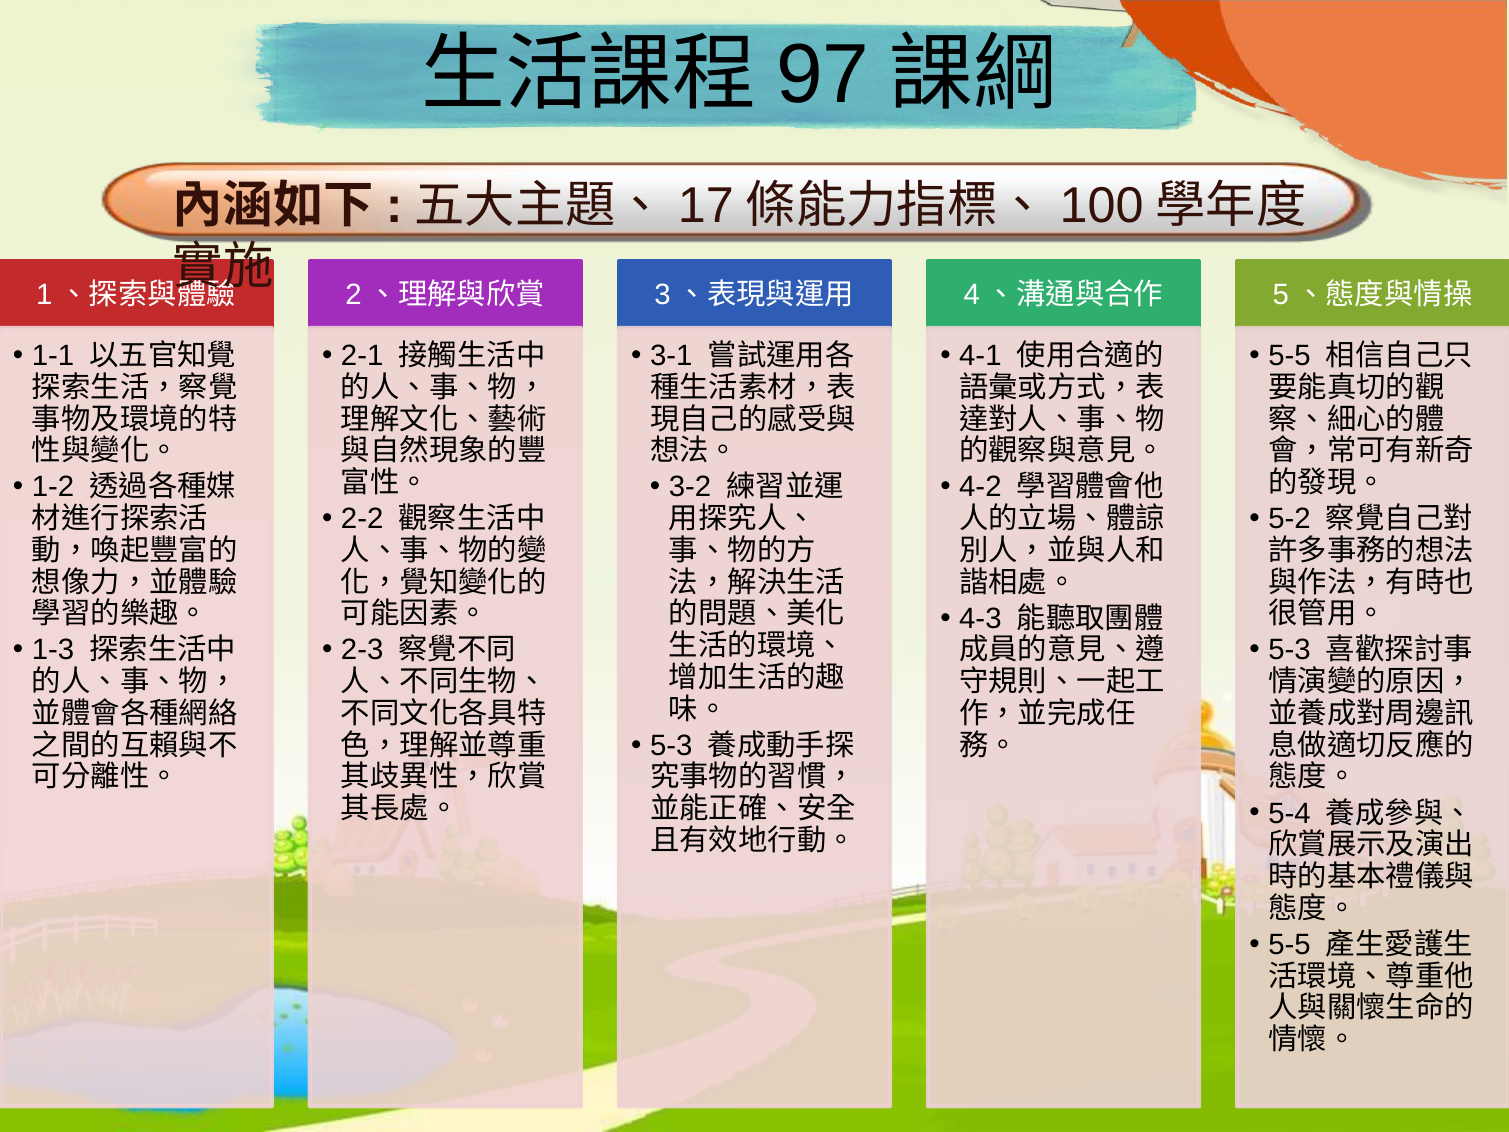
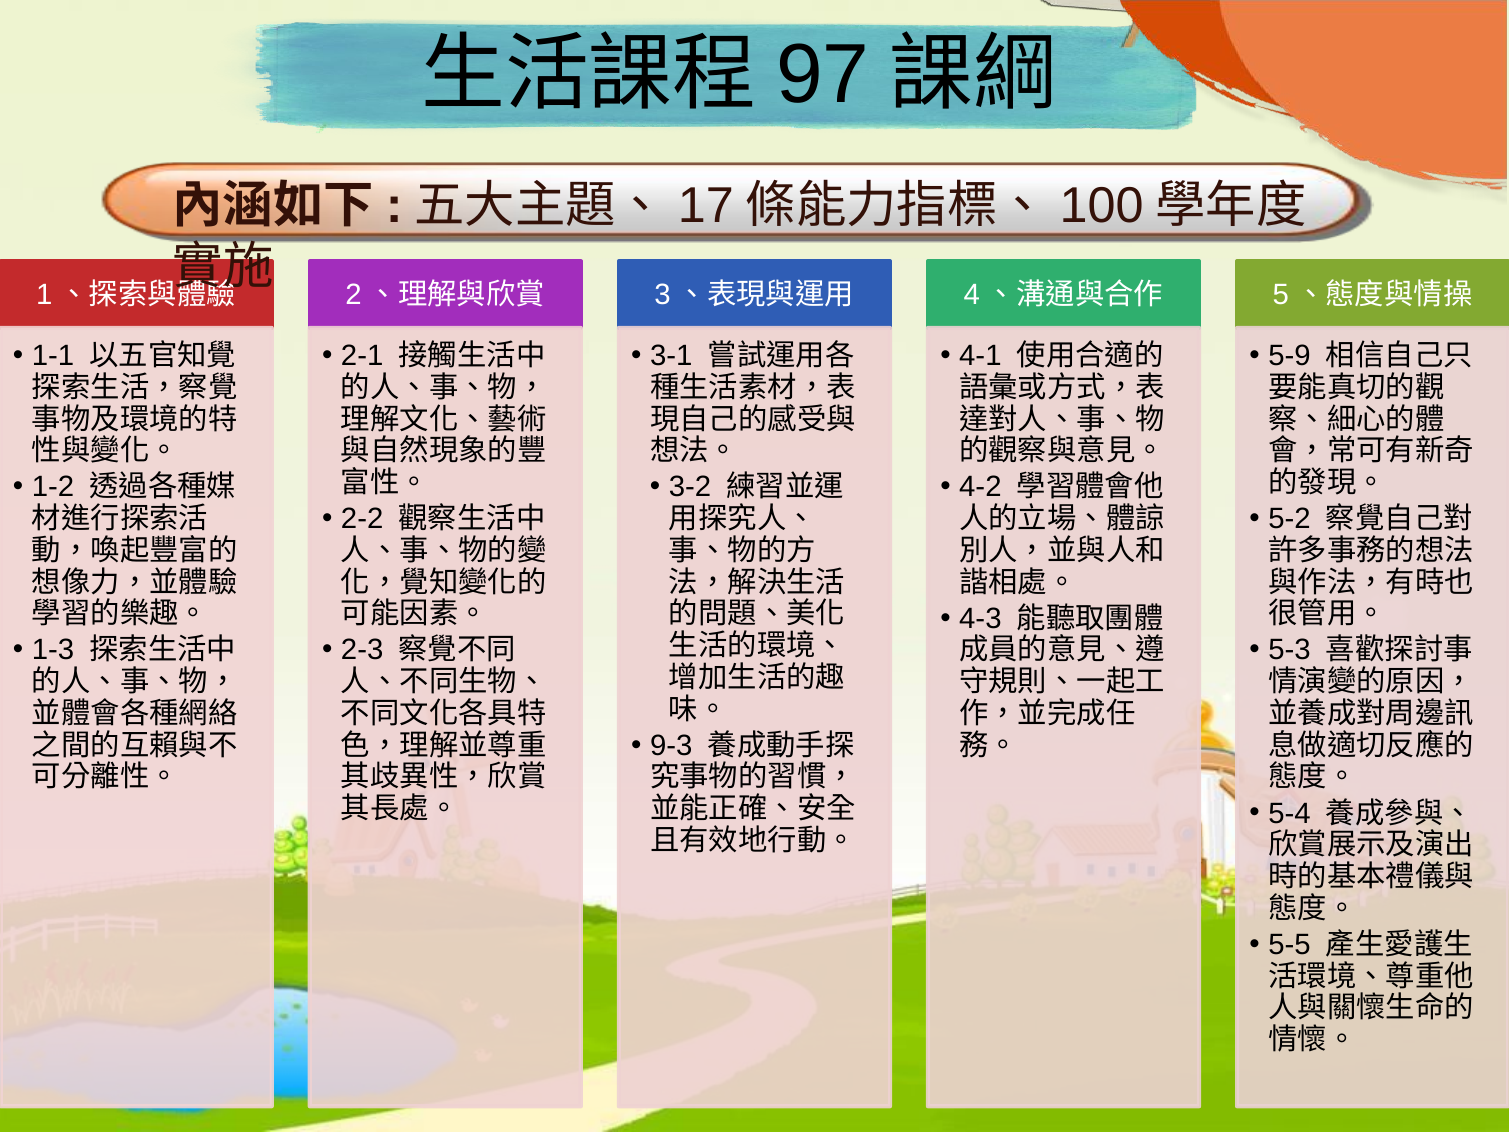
5-5: 5-5 -> 5-9 (1289, 356)
5-3: 5-3 -> 9-3 (671, 745)
